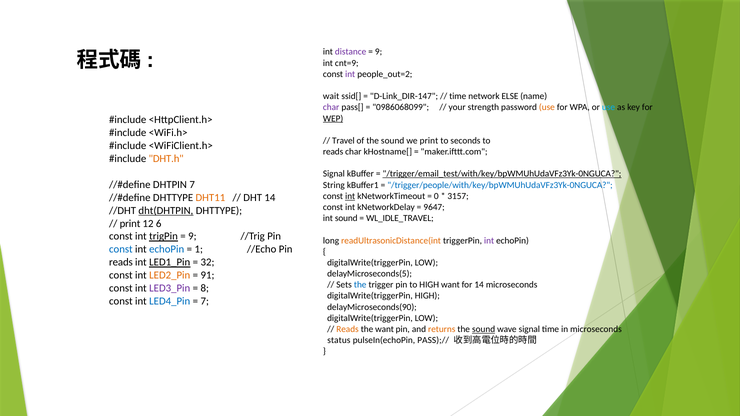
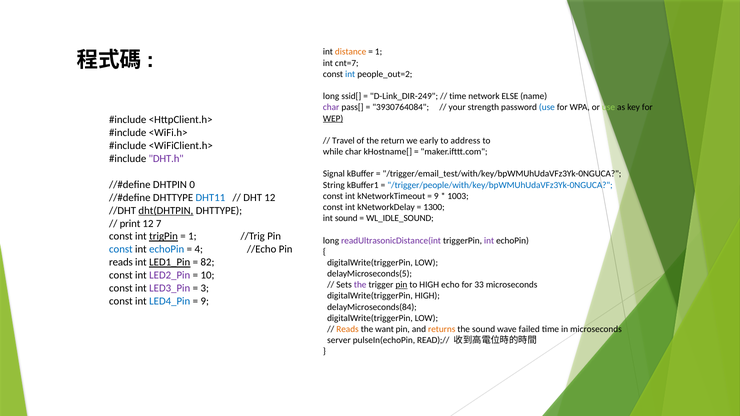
distance colour: purple -> orange (351, 52)
9: 9 -> 1 (379, 52)
cnt=9: cnt=9 -> cnt=7 (347, 63)
int colour: purple -> blue (350, 74)
wait: wait -> long (331, 96)
D-Link_DIR-147: D-Link_DIR-147 -> D-Link_DIR-249 (404, 96)
0986068099: 0986068099 -> 3930764084 (401, 107)
use colour: orange -> blue (547, 107)
use colour: light blue -> light green (609, 107)
of the sound: sound -> return (393, 141)
we print: print -> early (429, 141)
seconds: seconds -> address (465, 141)
reads: reads -> while (333, 152)
DHT.h colour: orange -> purple (166, 159)
/trigger/email_test/with/key/bpWMUhUdaVFz3Yk-0NGUCA underline: present -> none (502, 174)
DHTPIN 7: 7 -> 0 (192, 185)
int underline: present -> none (350, 196)
0: 0 -> 9 (436, 196)
3157: 3157 -> 1003 (458, 196)
DHT11 colour: orange -> blue (210, 198)
DHT 14: 14 -> 12 (270, 198)
9647: 9647 -> 1300 (434, 207)
WL_IDLE_TRAVEL: WL_IDLE_TRAVEL -> WL_IDLE_SOUND (400, 218)
6: 6 -> 7 (159, 224)
9: 9 -> 1 (192, 237)
readUltrasonicDistance(int colour: orange -> purple (391, 241)
1: 1 -> 4 (199, 250)
32: 32 -> 82 (207, 262)
LED2_Pin colour: orange -> purple (170, 275)
91: 91 -> 10 (207, 275)
the colour: blue -> purple (360, 285)
pin underline: none -> present (401, 285)
HIGH want: want -> echo (450, 285)
for 14: 14 -> 33 (479, 285)
8: 8 -> 3 (205, 288)
7: 7 -> 9 (205, 301)
delayMicroseconds(90: delayMicroseconds(90 -> delayMicroseconds(84 (372, 307)
sound underline: present -> none (484, 329)
wave signal: signal -> failed (529, 329)
status: status -> server (339, 341)
PASS);//: PASS);// -> READ);// (433, 341)
